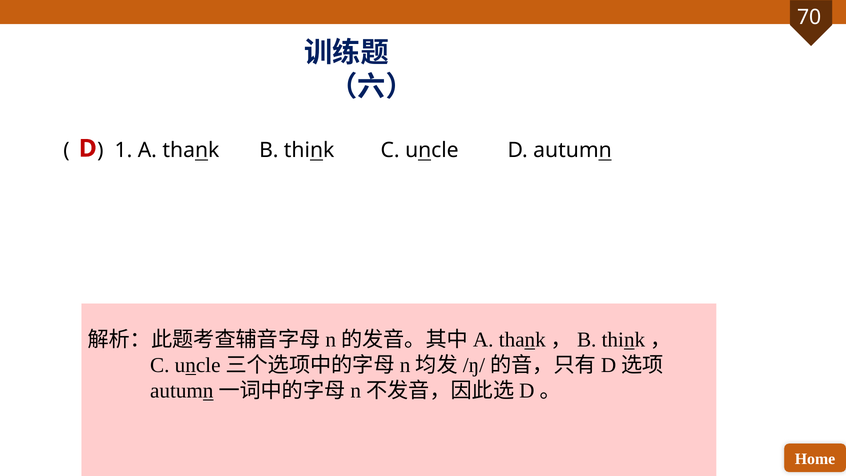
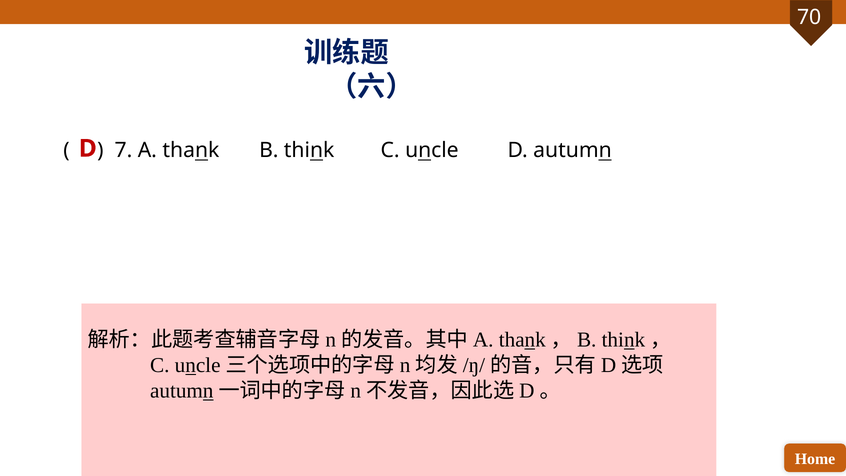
1: 1 -> 7 (123, 150)
